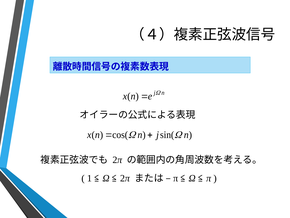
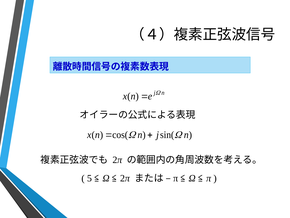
1: 1 -> 5 (89, 178)
